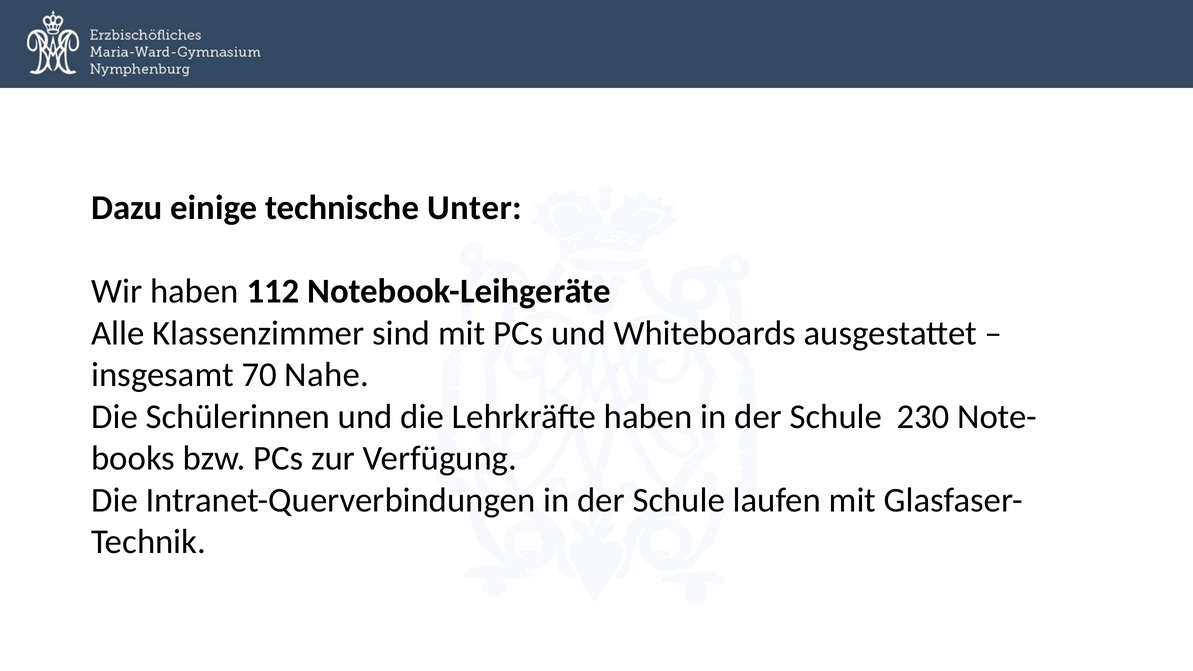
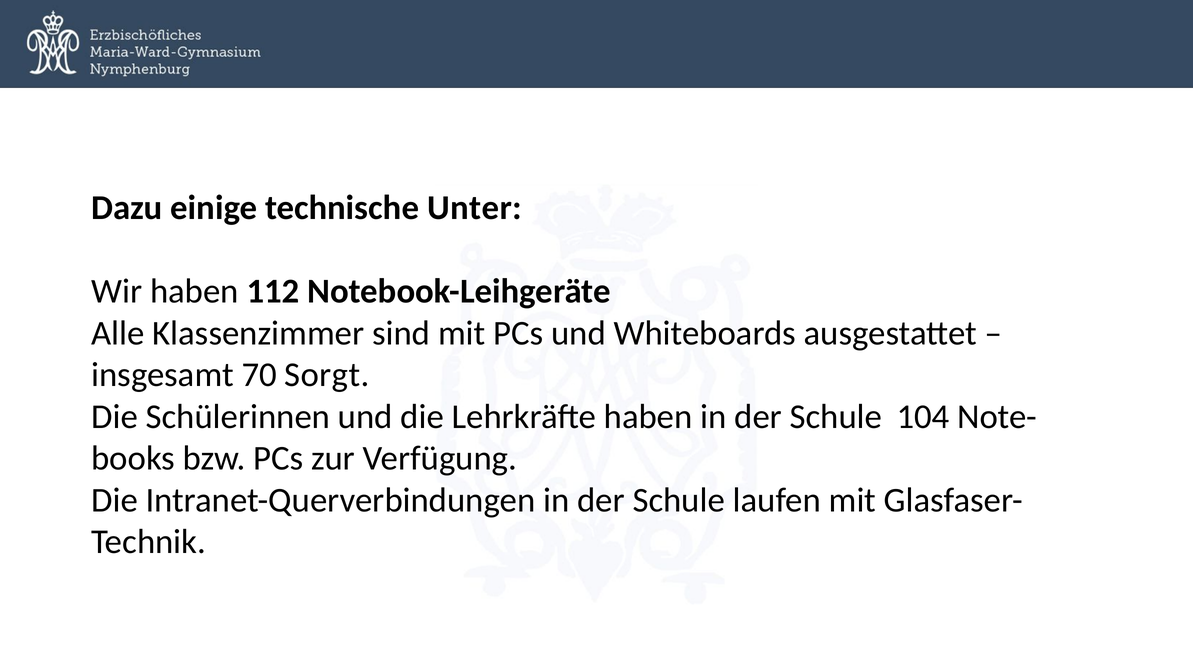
Nahe: Nahe -> Sorgt (327, 375)
230: 230 -> 104 (923, 417)
